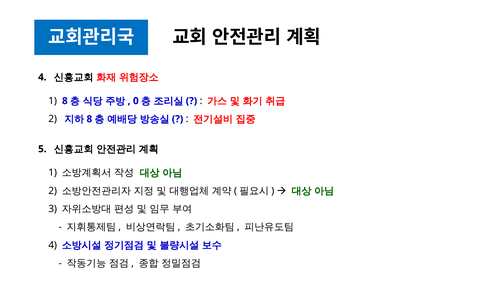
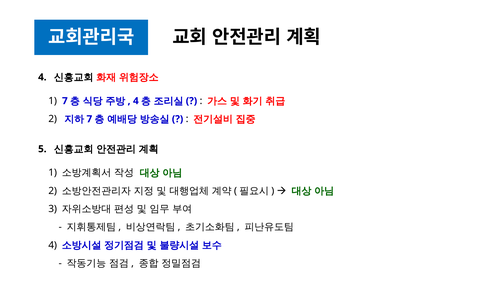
1 8: 8 -> 7 (65, 101)
0: 0 -> 4 (136, 101)
8: 8 -> 7 (89, 119)
